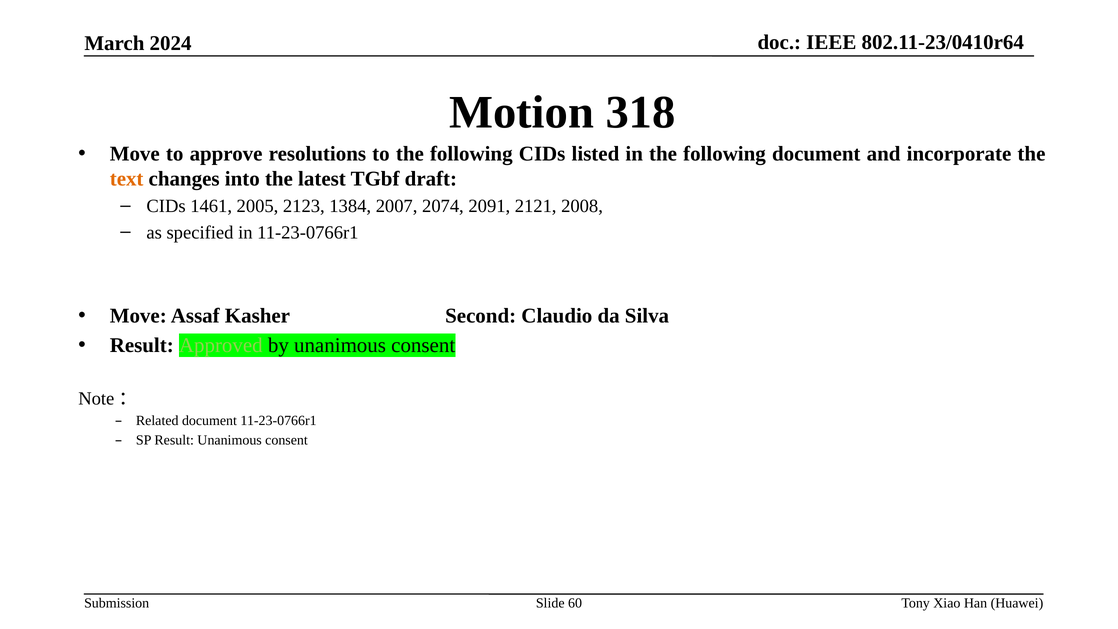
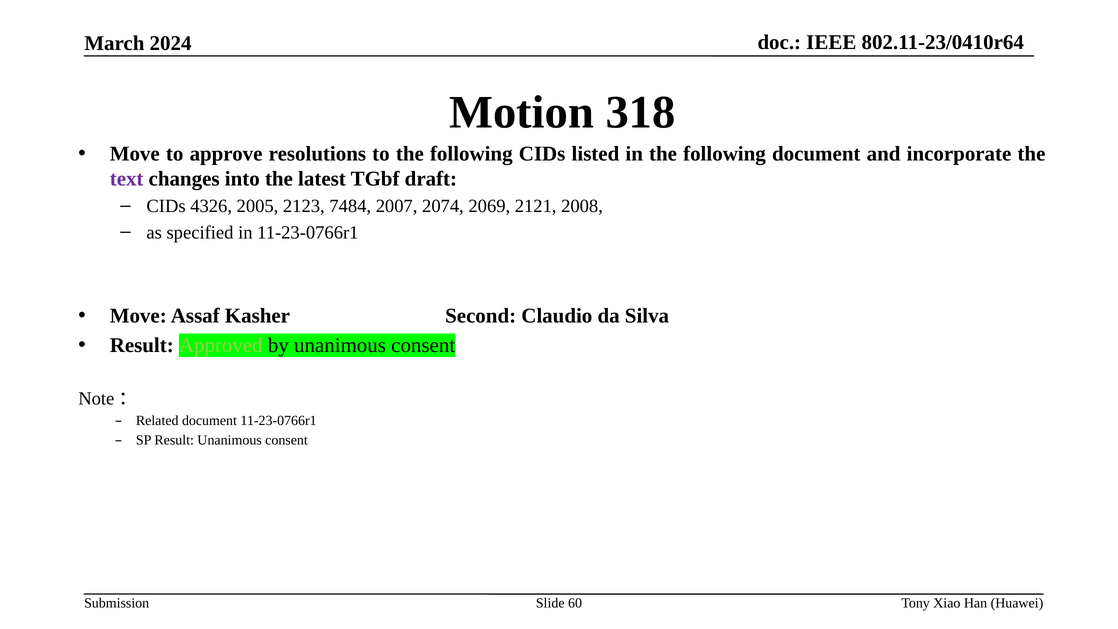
text colour: orange -> purple (127, 179)
1461: 1461 -> 4326 (211, 206)
1384: 1384 -> 7484 (350, 206)
2091: 2091 -> 2069 (489, 206)
